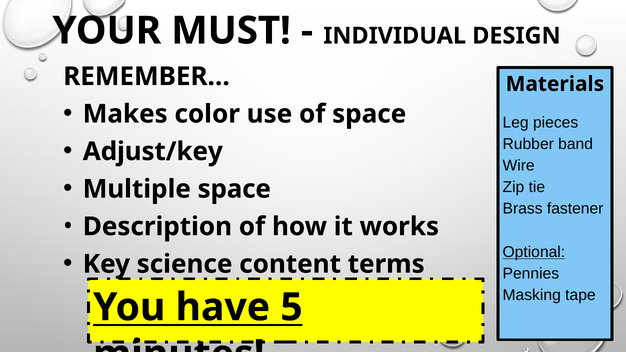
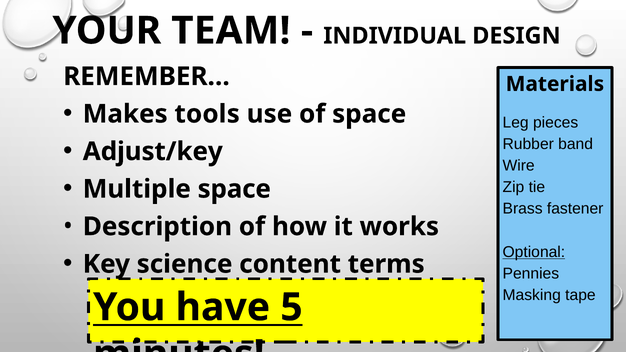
MUST: MUST -> TEAM (231, 31)
color: color -> tools (207, 114)
